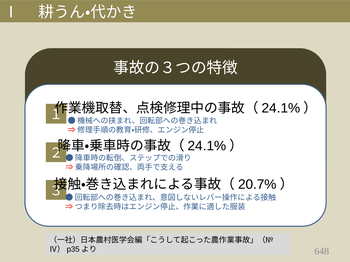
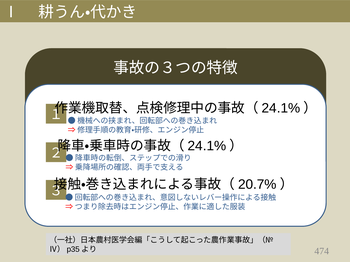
648: 648 -> 474 (322, 252)
